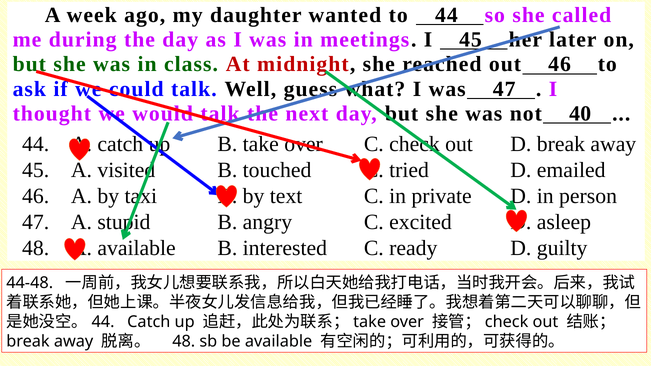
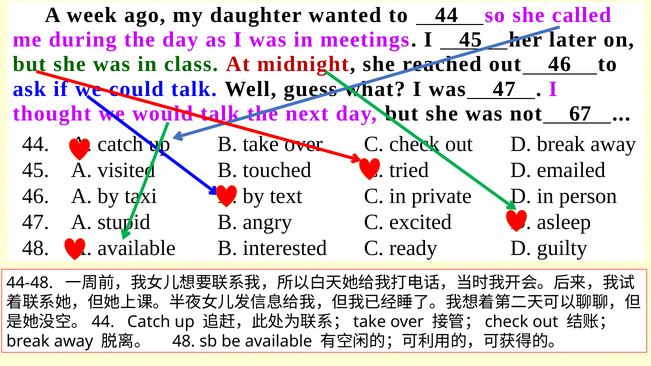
40: 40 -> 67 (580, 114)
